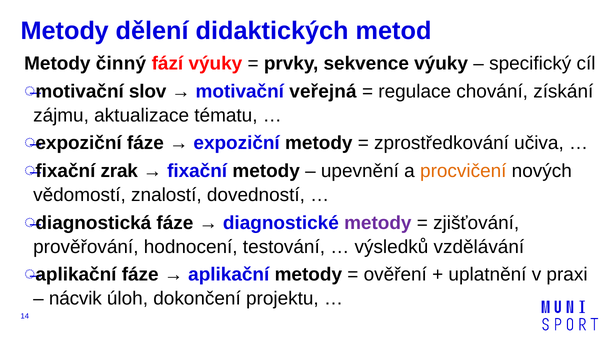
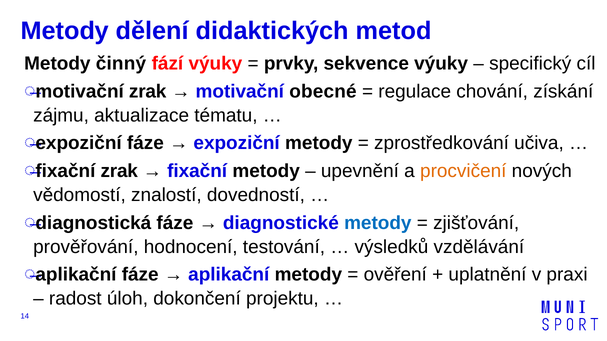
motivační slov: slov -> zrak (148, 92)
veřejná: veřejná -> obecné (323, 92)
metody colour: purple -> blue (378, 223)
nácvik: nácvik -> radost (75, 299)
